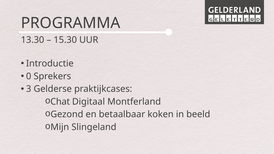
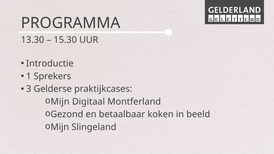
0: 0 -> 1 (29, 76)
Chat: Chat -> Mijn (60, 102)
